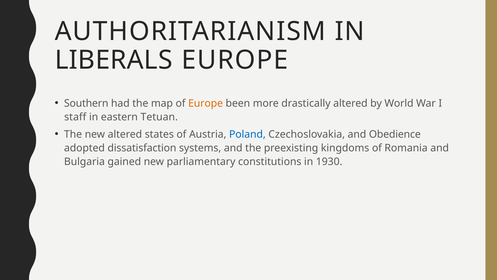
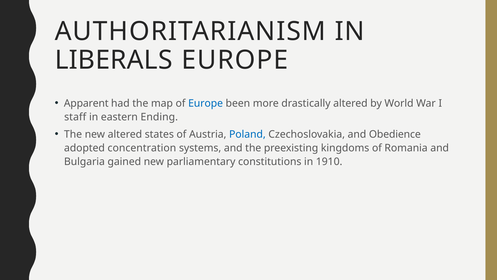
Southern: Southern -> Apparent (86, 103)
Europe colour: orange -> blue (206, 103)
Tetuan: Tetuan -> Ending (159, 117)
dissatisfaction: dissatisfaction -> concentration (142, 148)
1930: 1930 -> 1910 (329, 161)
